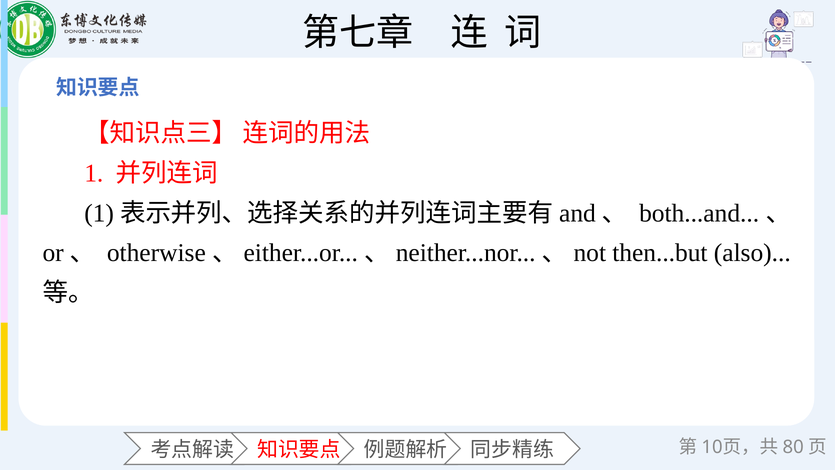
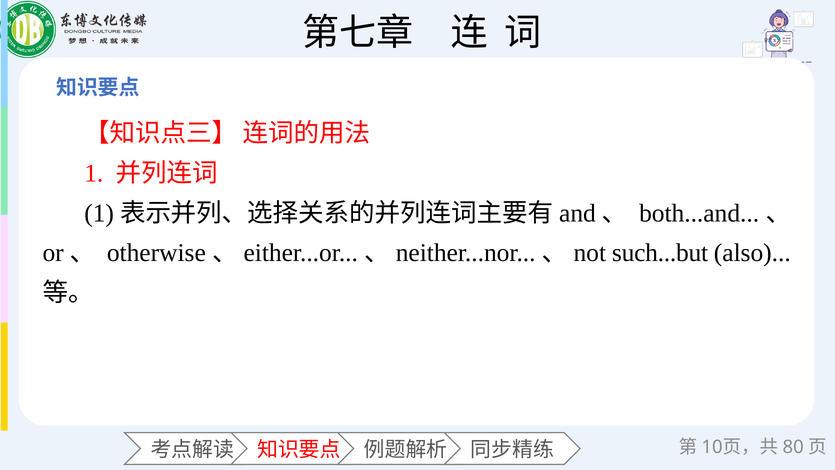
then...but: then...but -> such...but (660, 253)
